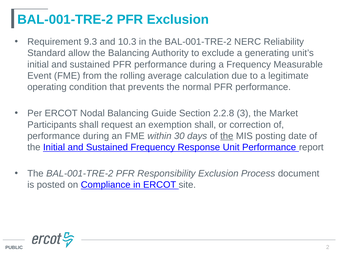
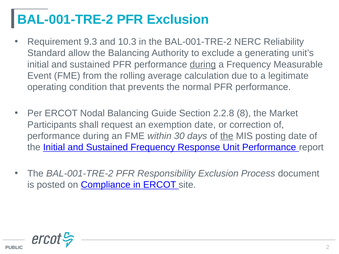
during underline: none -> present (203, 64)
3: 3 -> 8 (244, 113)
exemption shall: shall -> date (205, 125)
